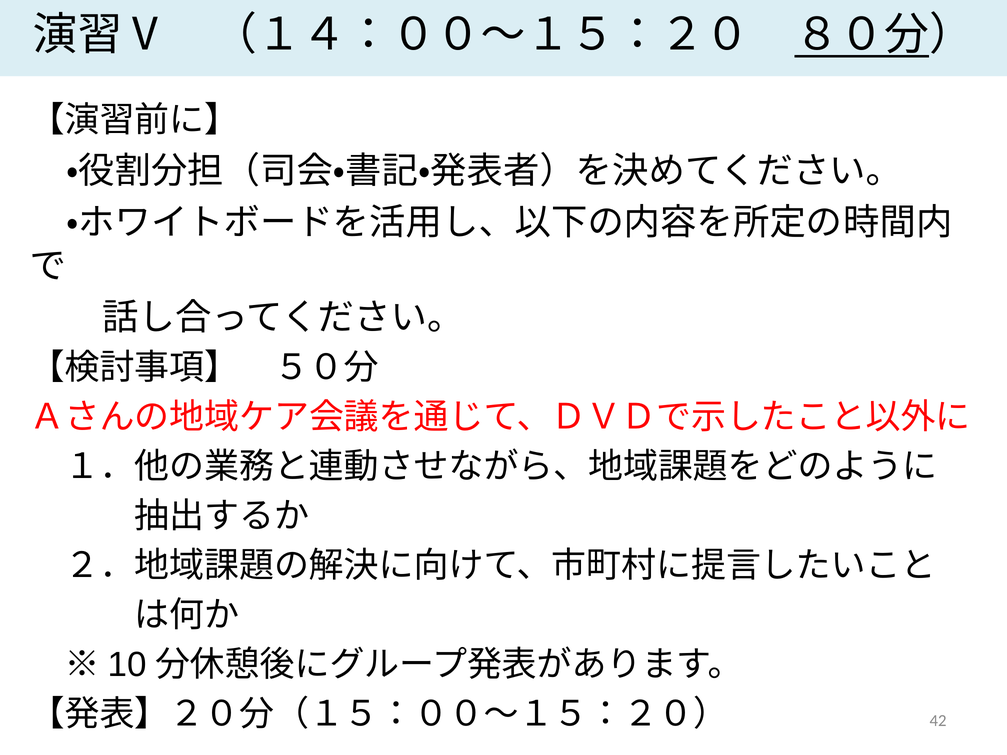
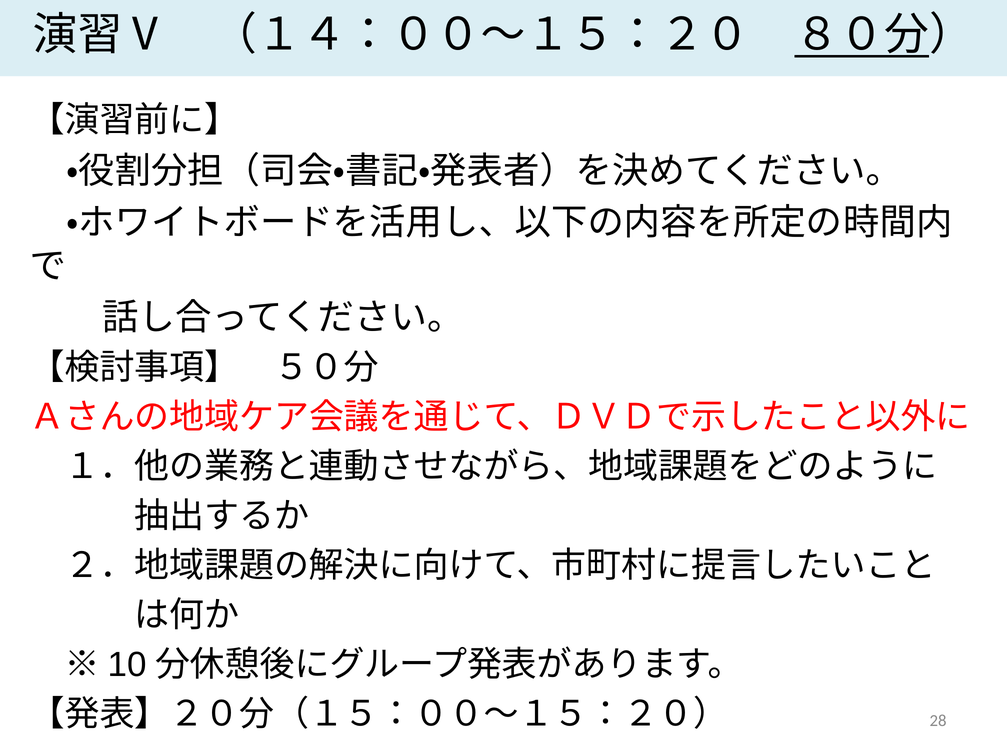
42: 42 -> 28 (938, 721)
